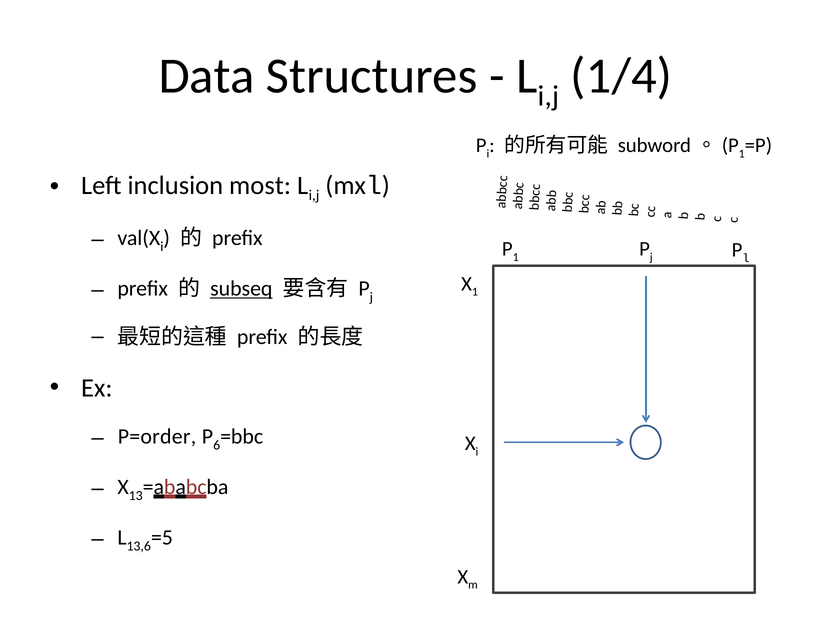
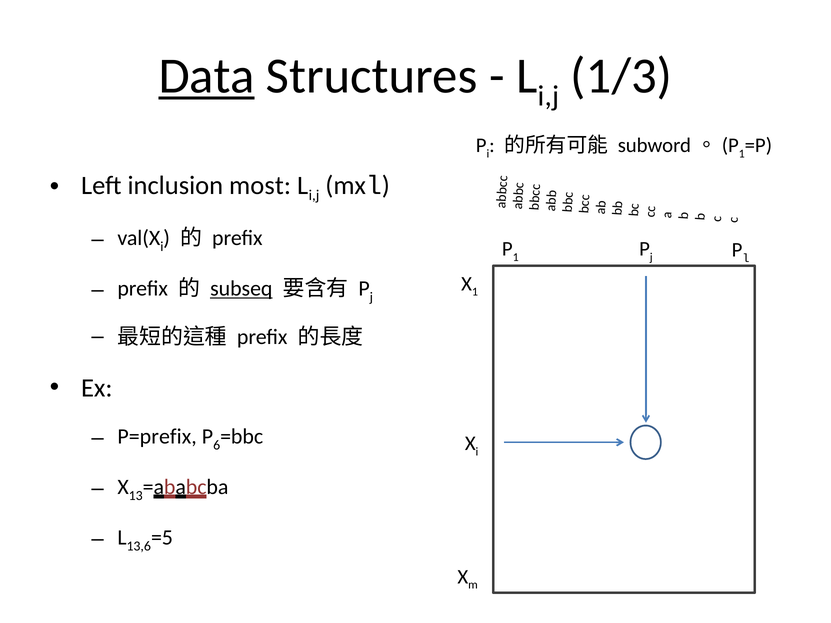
Data underline: none -> present (207, 76)
1/4: 1/4 -> 1/3 (621, 76)
P=order: P=order -> P=prefix (157, 437)
